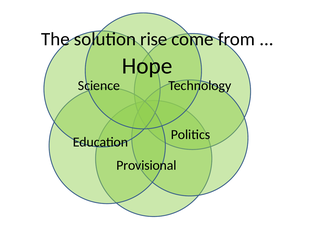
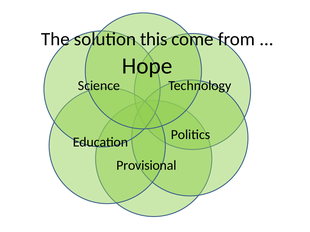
rise: rise -> this (154, 39)
